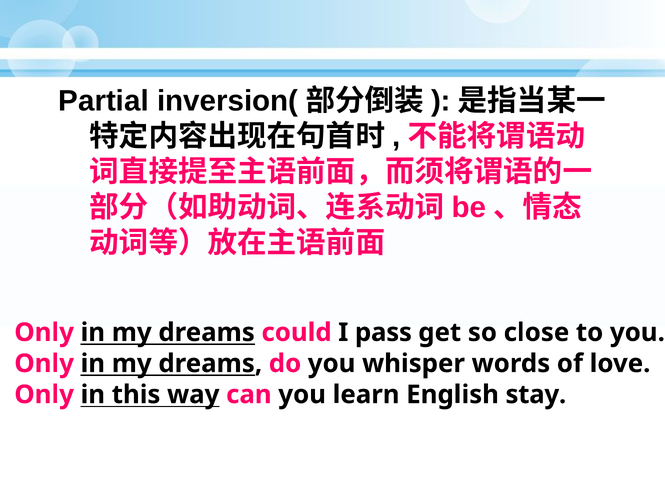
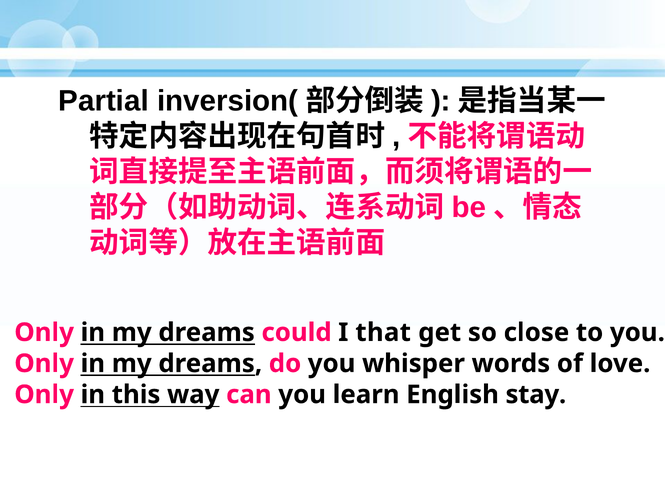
pass: pass -> that (383, 332)
